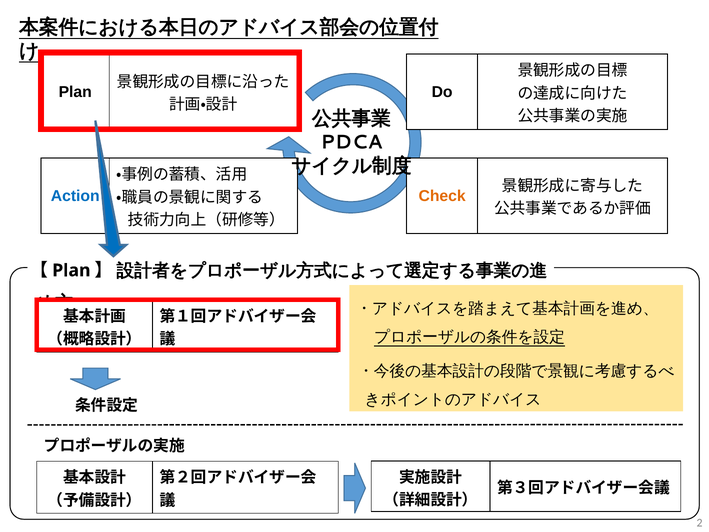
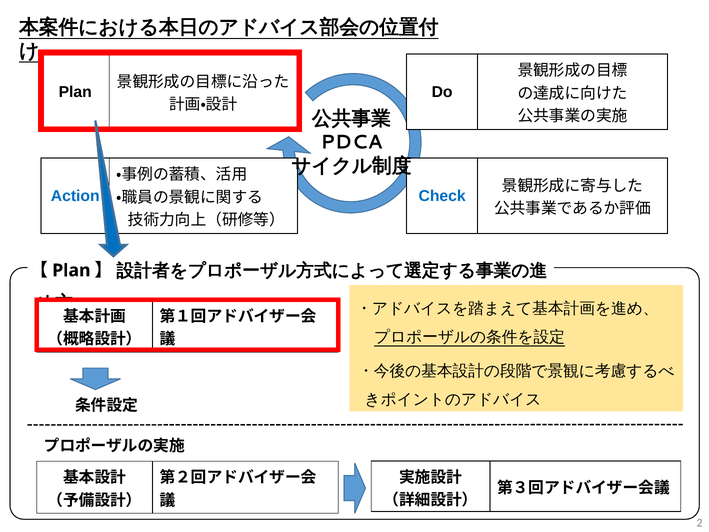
Check colour: orange -> blue (442, 196)
